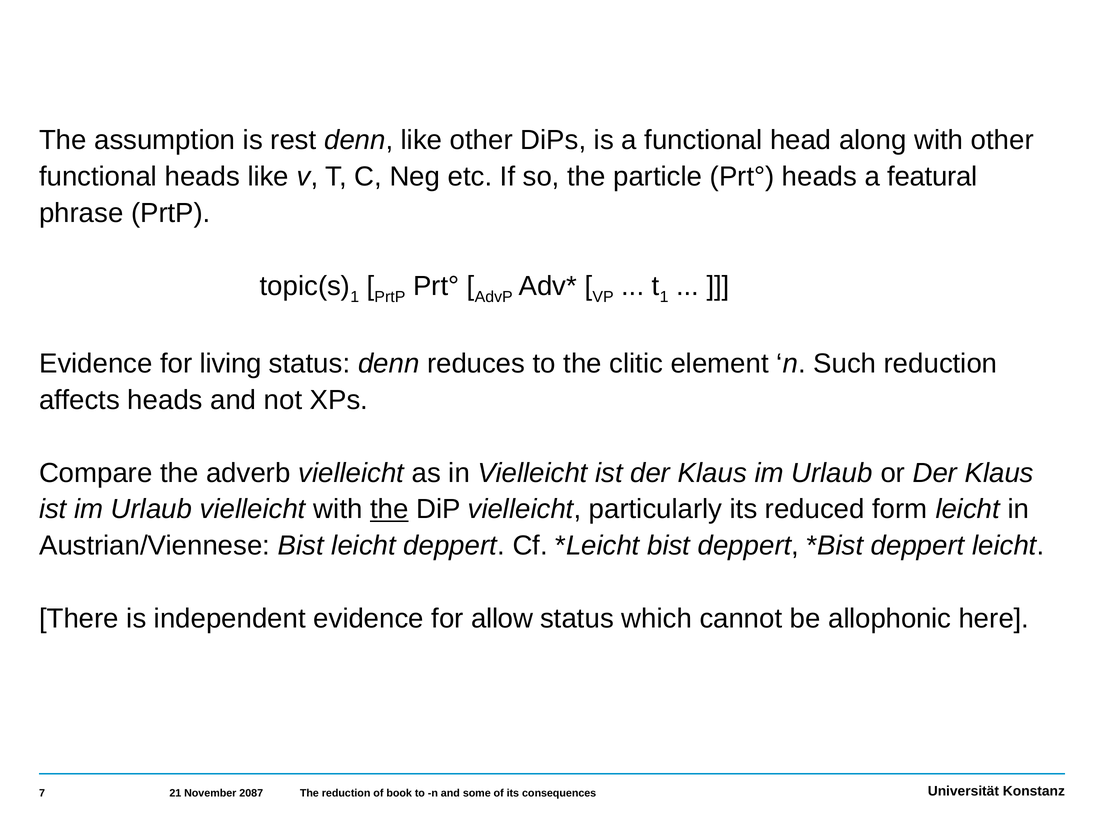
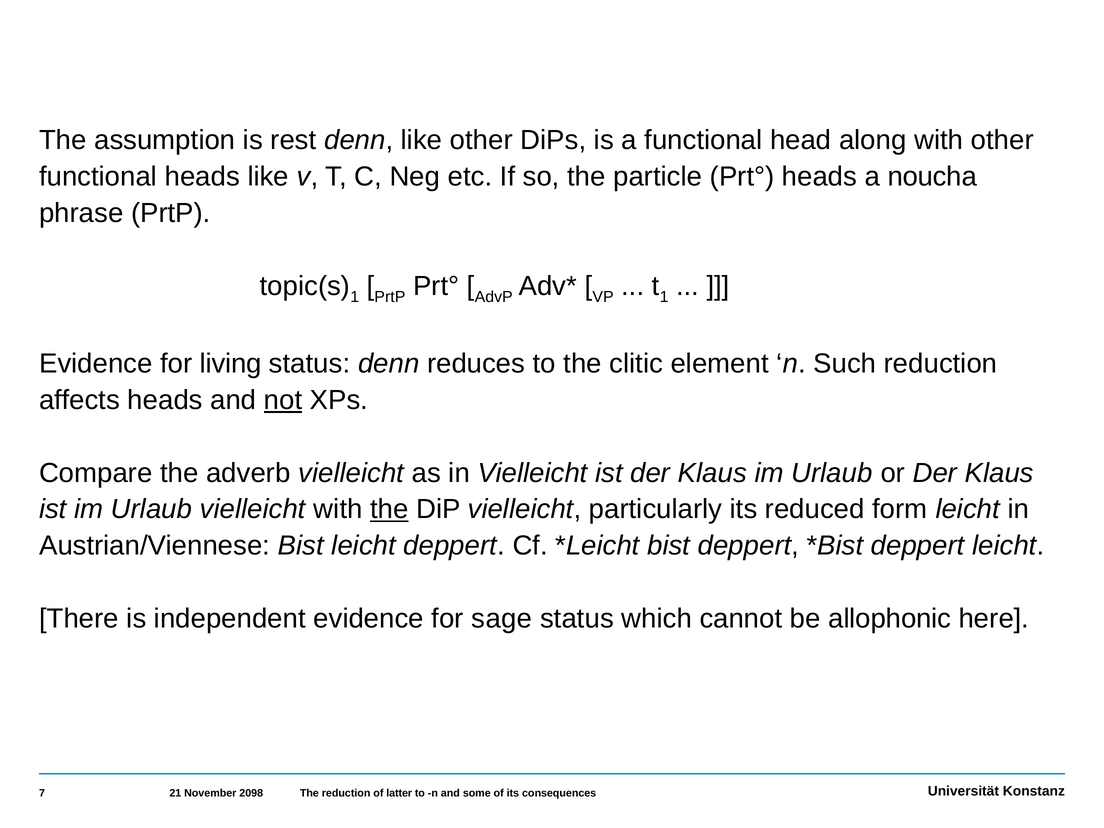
featural: featural -> noucha (932, 177)
not underline: none -> present (283, 400)
allow: allow -> sage (502, 619)
2087: 2087 -> 2098 (251, 793)
book: book -> latter (399, 793)
